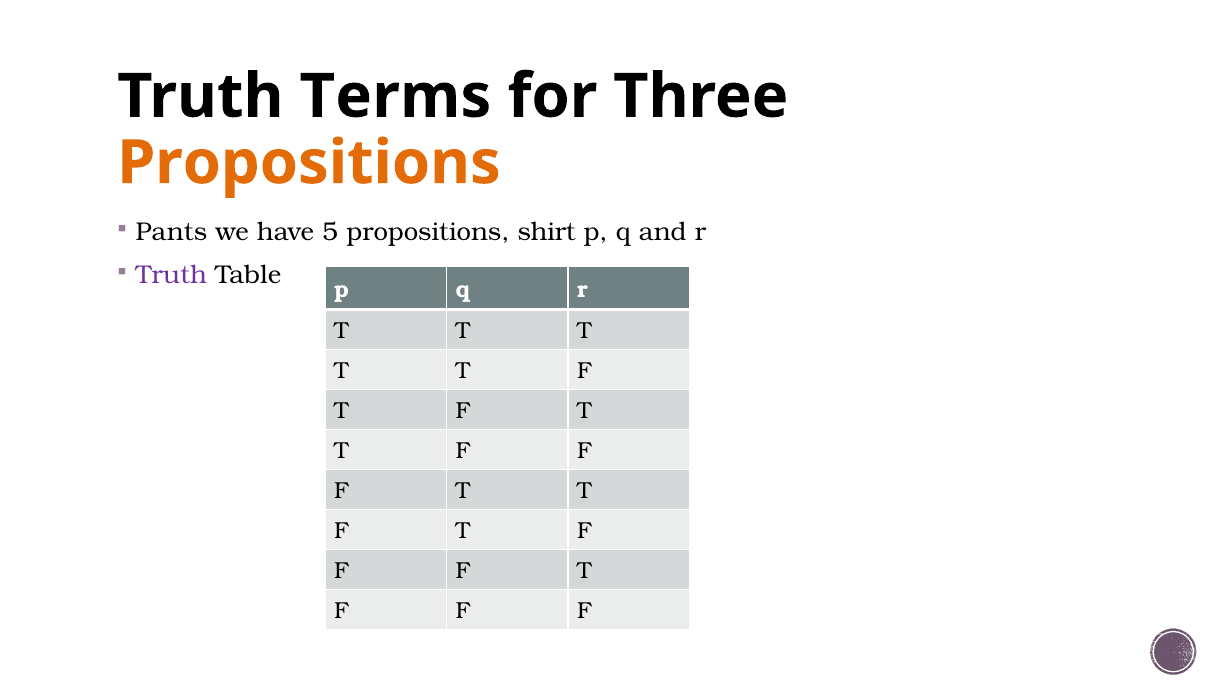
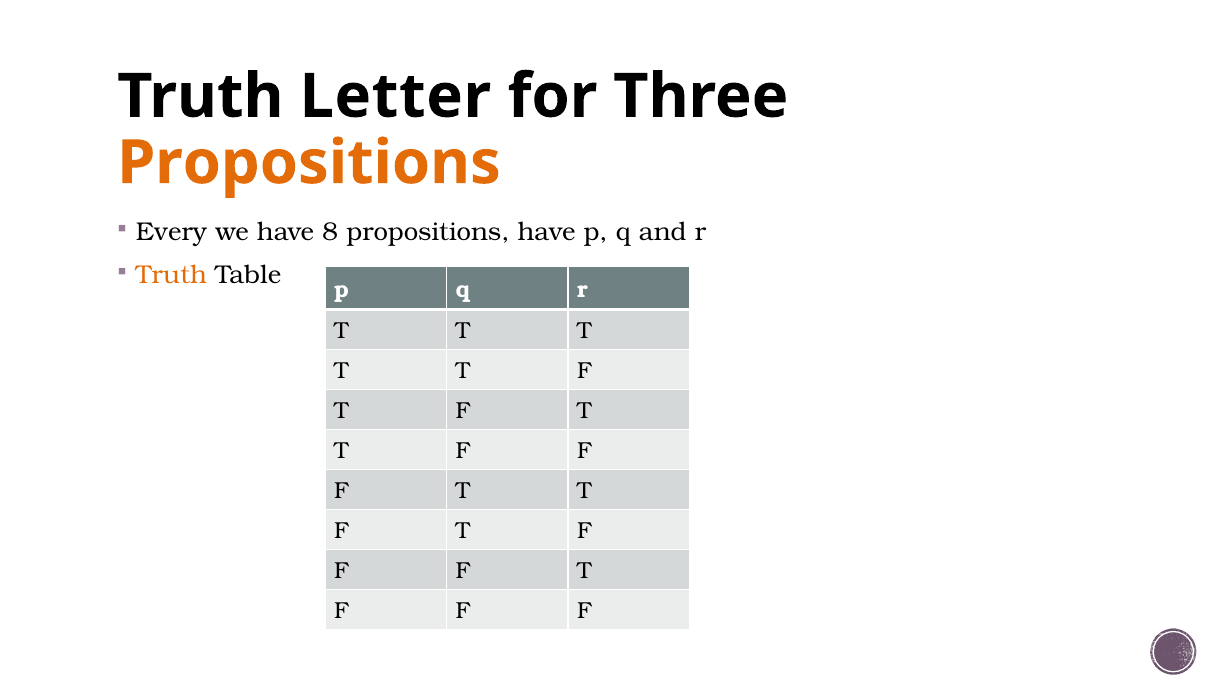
Terms: Terms -> Letter (395, 96)
Pants: Pants -> Every (171, 232)
5: 5 -> 8 (330, 232)
propositions shirt: shirt -> have (547, 232)
Truth colour: purple -> orange (171, 275)
